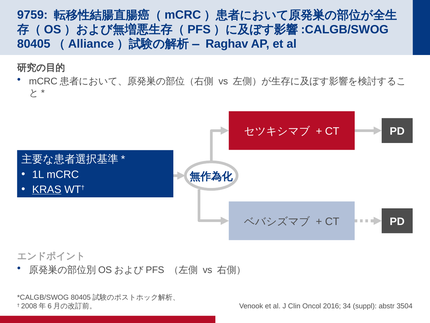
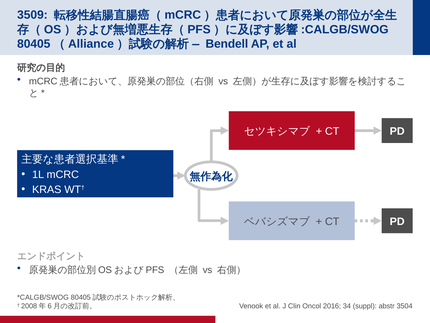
9759: 9759 -> 3509 (32, 15)
Raghav: Raghav -> Bendell (227, 44)
KRAS underline: present -> none (47, 189)
